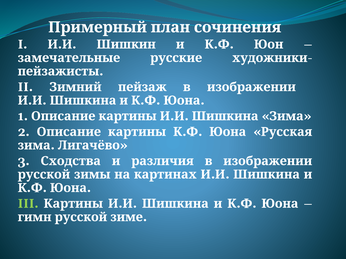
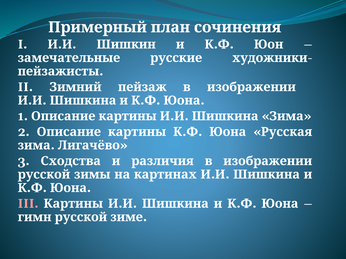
III colour: light green -> pink (28, 204)
